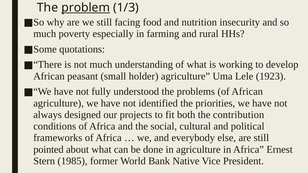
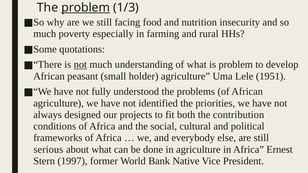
not underline: none -> present (80, 65)
is working: working -> problem (236, 65)
1923: 1923 -> 1951 (271, 76)
pointed: pointed -> serious (48, 150)
1985: 1985 -> 1997 (73, 161)
